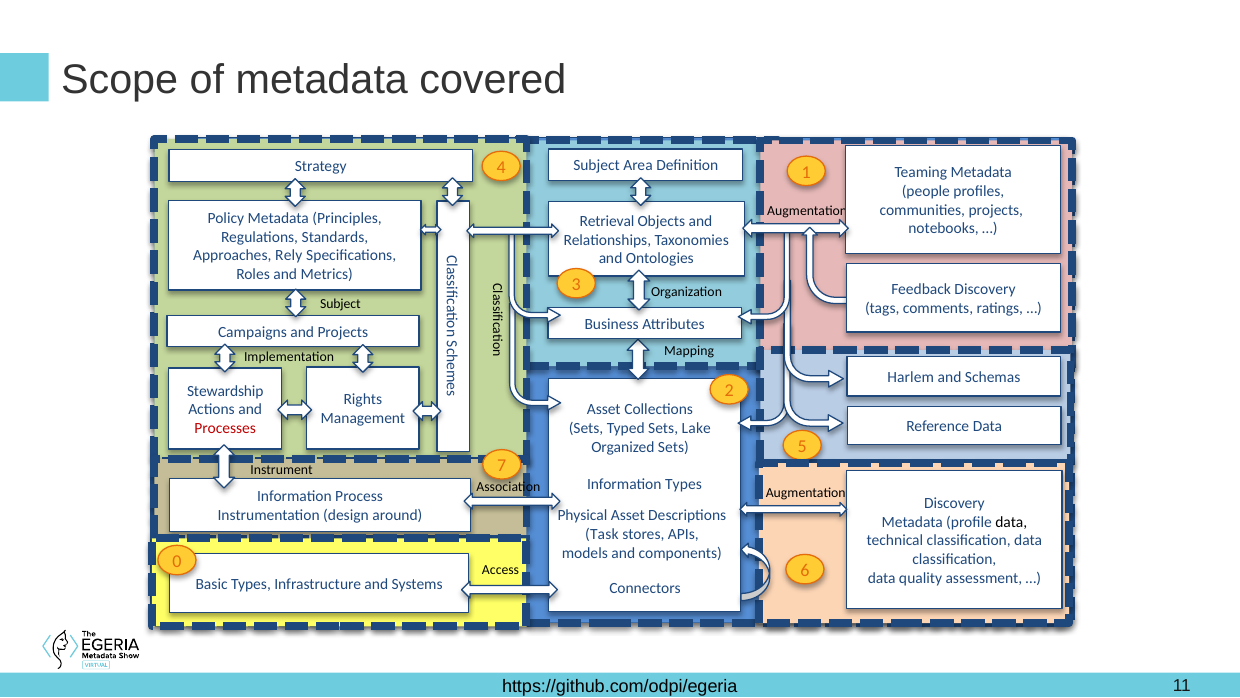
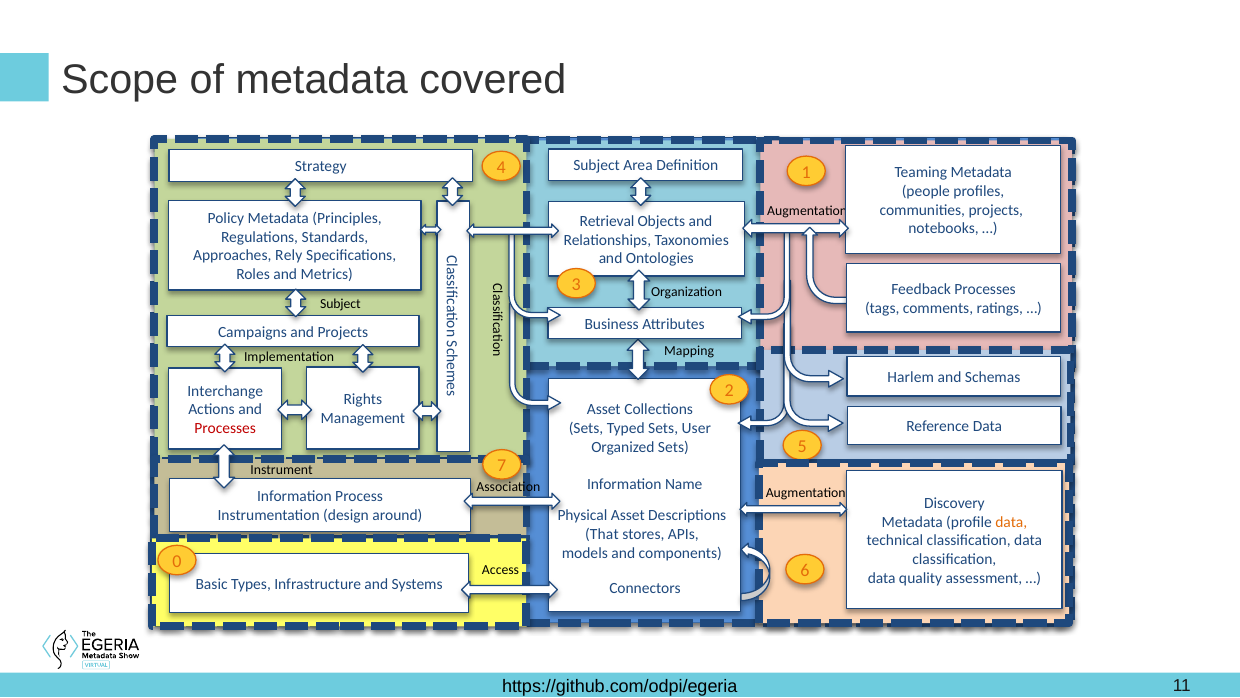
Feedback Discovery: Discovery -> Processes (985, 289)
Stewardship: Stewardship -> Interchange (225, 391)
Lake: Lake -> User (696, 428)
Information Types: Types -> Name (684, 484)
data colour: black -> orange (1011, 522)
Task: Task -> That (602, 534)
